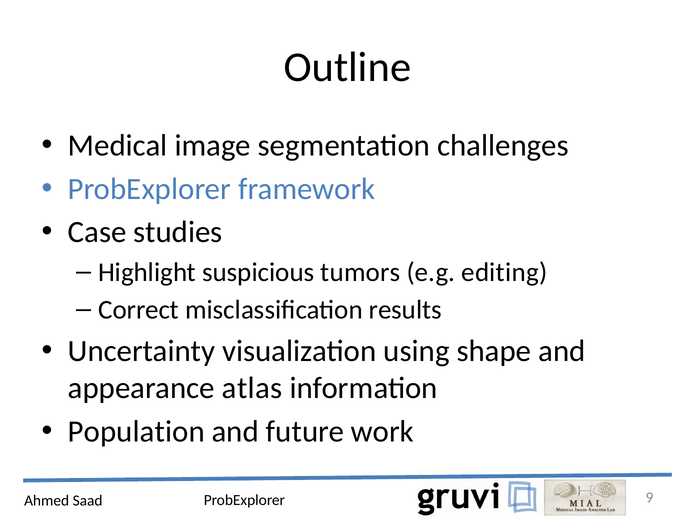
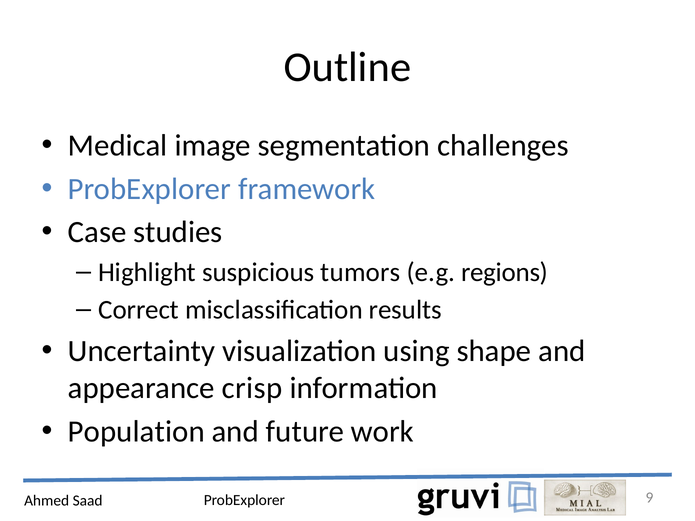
editing: editing -> regions (505, 272)
atlas: atlas -> crisp (252, 388)
